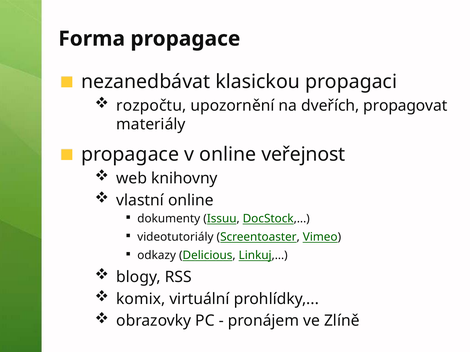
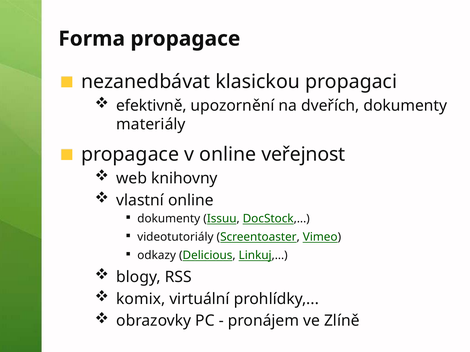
rozpočtu: rozpočtu -> efektivně (151, 106)
dveřích propagovat: propagovat -> dokumenty (405, 106)
